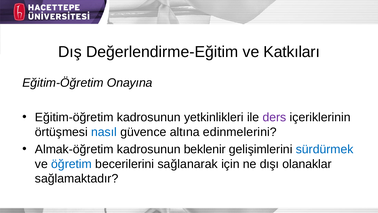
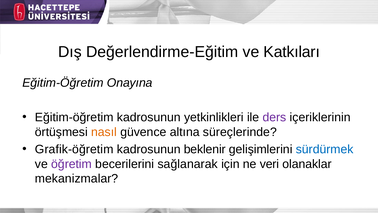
nasıl colour: blue -> orange (104, 132)
edinmelerini: edinmelerini -> süreçlerinde (240, 132)
Almak-öğretim: Almak-öğretim -> Grafik-öğretim (74, 149)
öğretim colour: blue -> purple (72, 164)
dışı: dışı -> veri (269, 164)
sağlamaktadır: sağlamaktadır -> mekanizmalar (77, 178)
